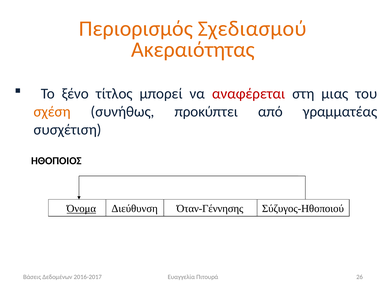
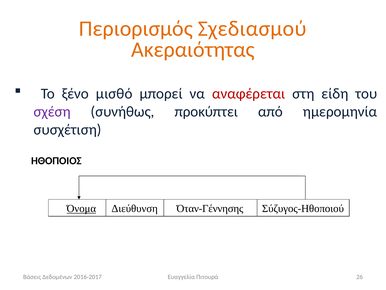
τίτλος: τίτλος -> μισθό (114, 93)
μιας: μιας -> είδη (335, 93)
σχέση colour: orange -> purple (52, 111)
γραμματέας: γραμματέας -> ημερομηνία (340, 111)
